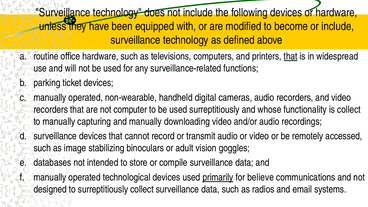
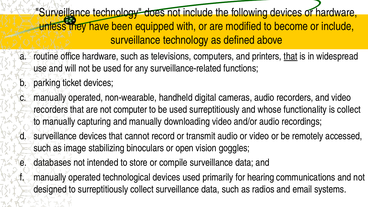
adult: adult -> open (185, 148)
primarily underline: present -> none (218, 177)
believe: believe -> hearing (261, 177)
